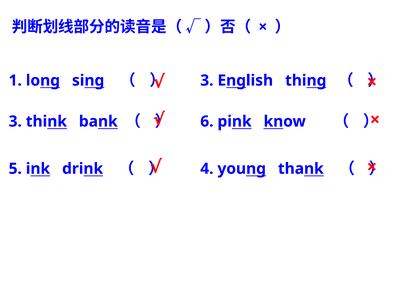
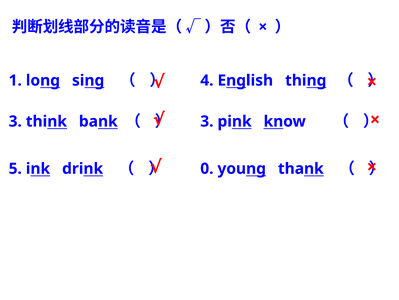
3: 3 -> 4 (207, 80)
6: 6 -> 3 (207, 121)
4: 4 -> 0 (207, 168)
